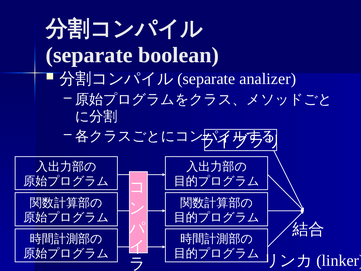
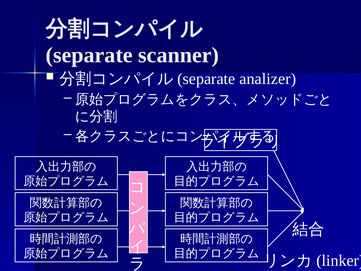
boolean: boolean -> scanner (179, 55)
